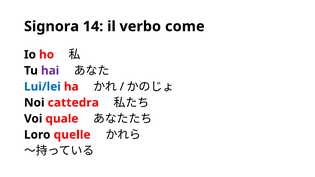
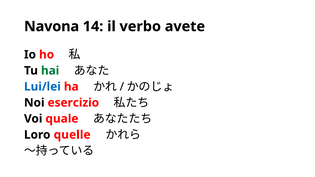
Signora: Signora -> Navona (52, 26)
come: come -> avete (185, 26)
hai colour: purple -> green (50, 71)
cattedra: cattedra -> esercizio (73, 103)
